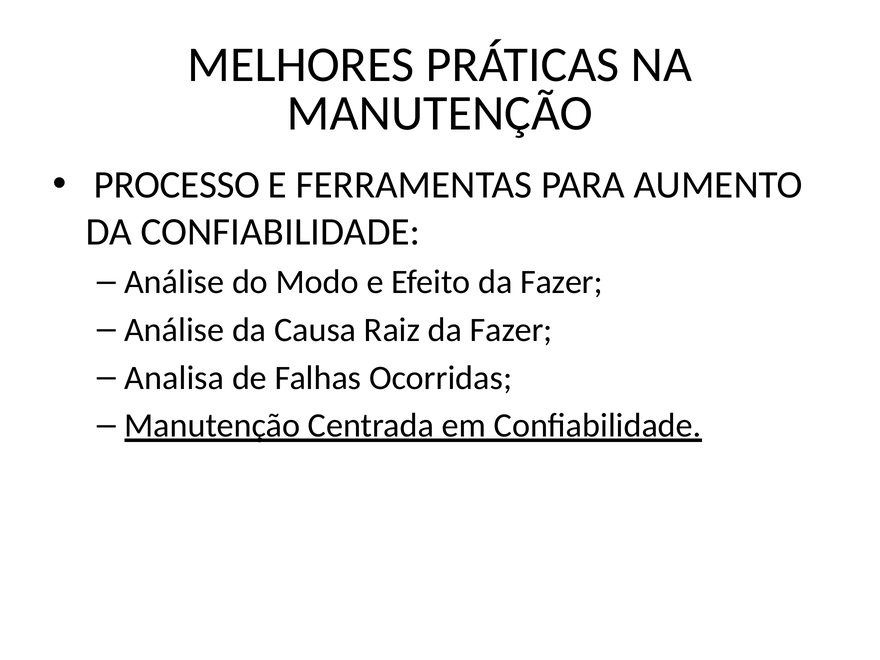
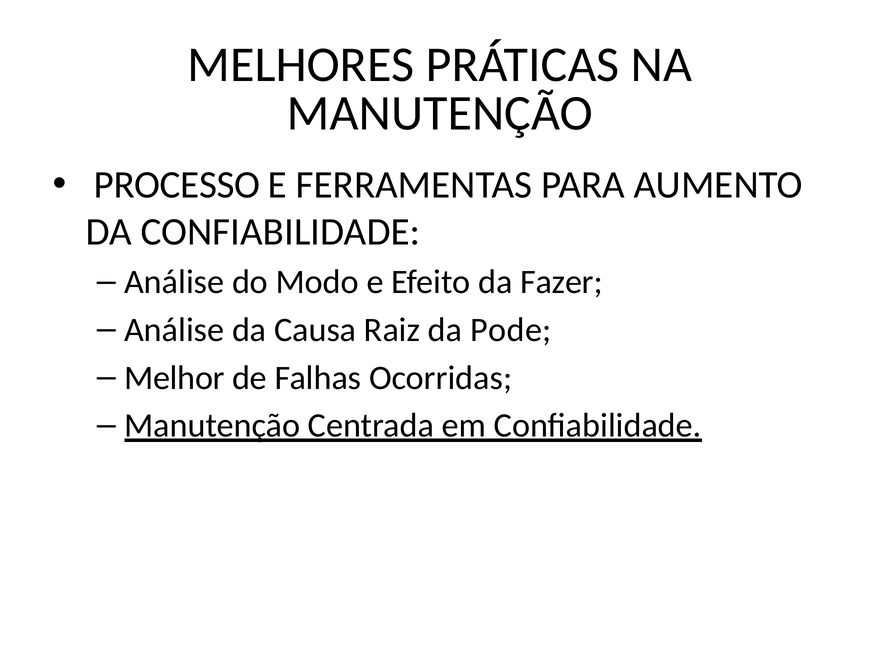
Raiz da Fazer: Fazer -> Pode (511, 330)
Analisa: Analisa -> Melhor (174, 378)
